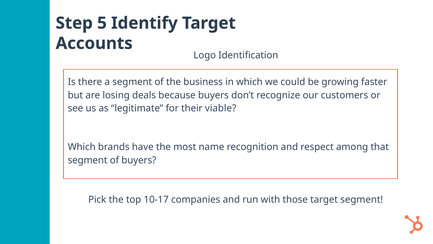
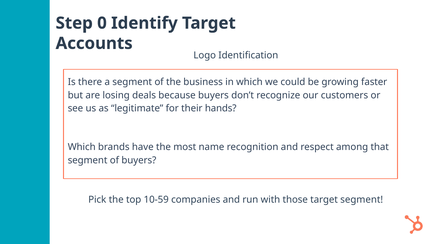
5: 5 -> 0 (102, 23)
viable: viable -> hands (221, 108)
10-17: 10-17 -> 10-59 (156, 199)
